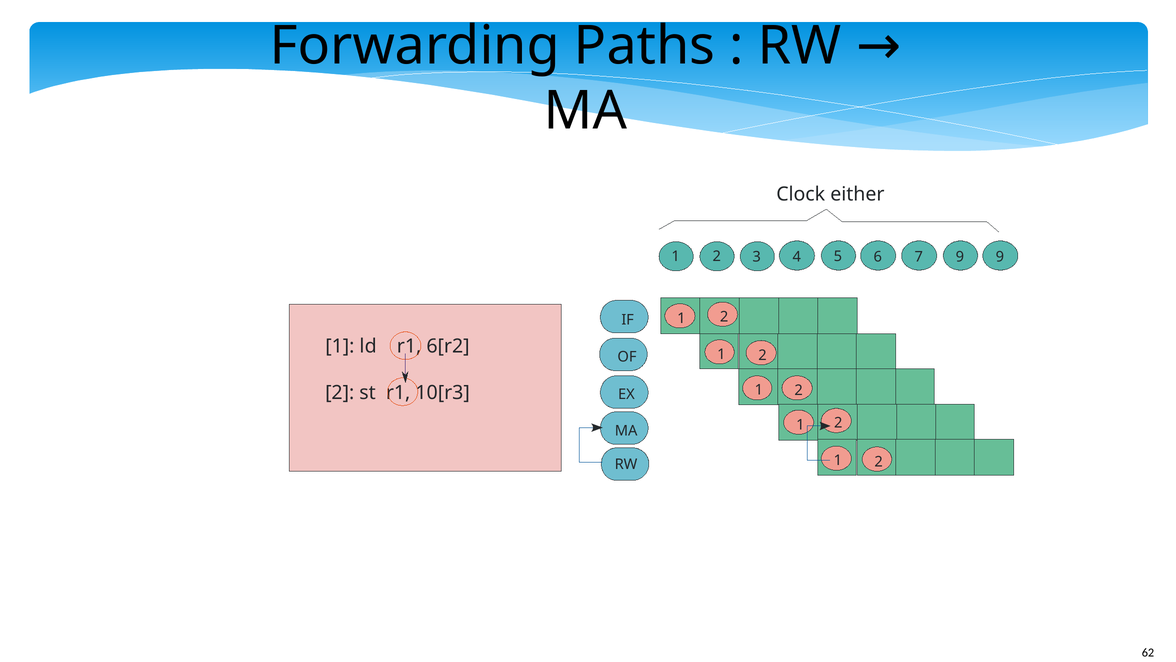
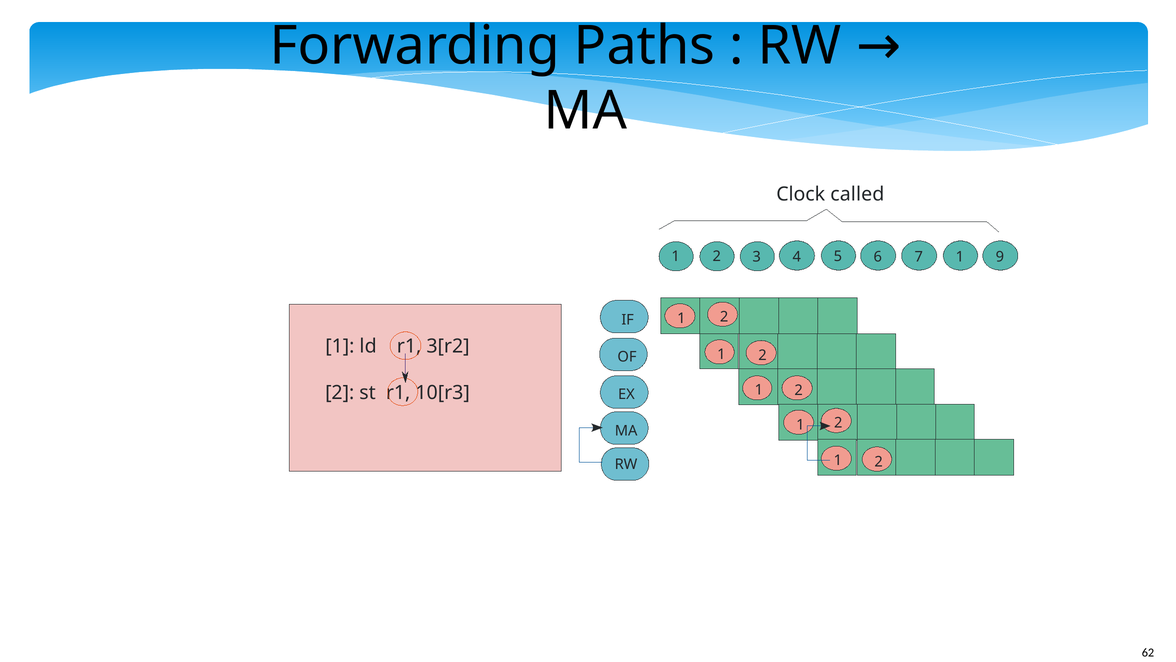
either: either -> called (857, 194)
7 9: 9 -> 1 (960, 256)
6[r2: 6[r2 -> 3[r2 (448, 346)
